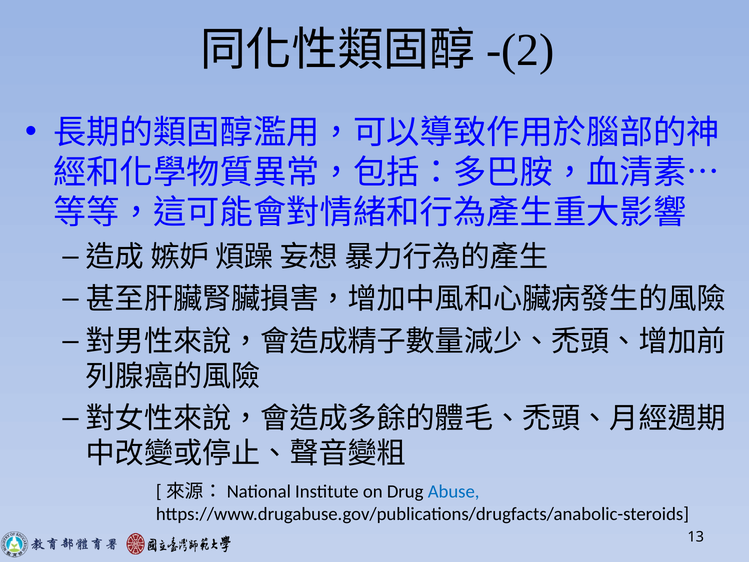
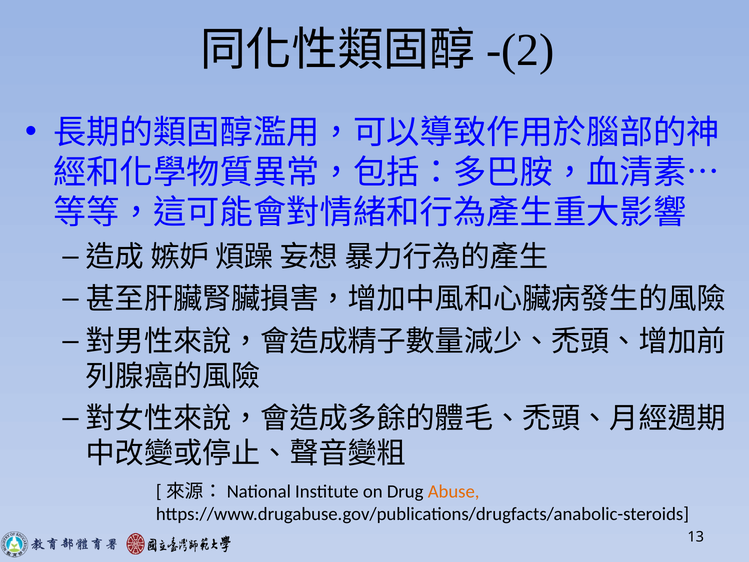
Abuse colour: blue -> orange (454, 492)
